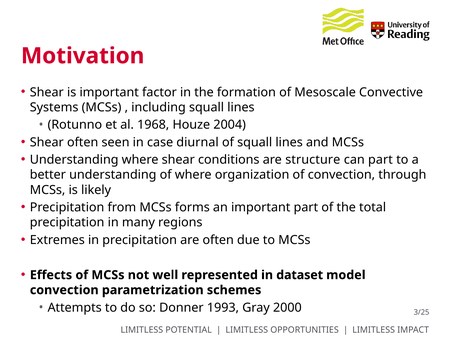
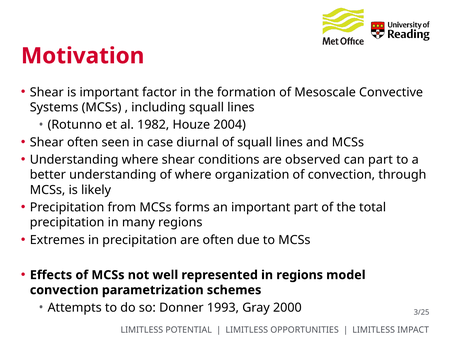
1968: 1968 -> 1982 (153, 125)
structure: structure -> observed (313, 160)
in dataset: dataset -> regions (300, 275)
